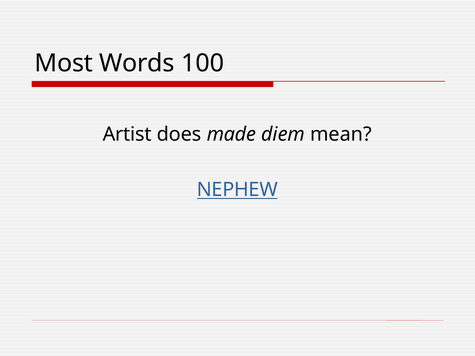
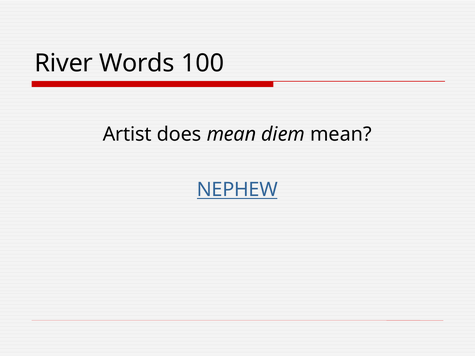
Most: Most -> River (64, 63)
does made: made -> mean (231, 134)
